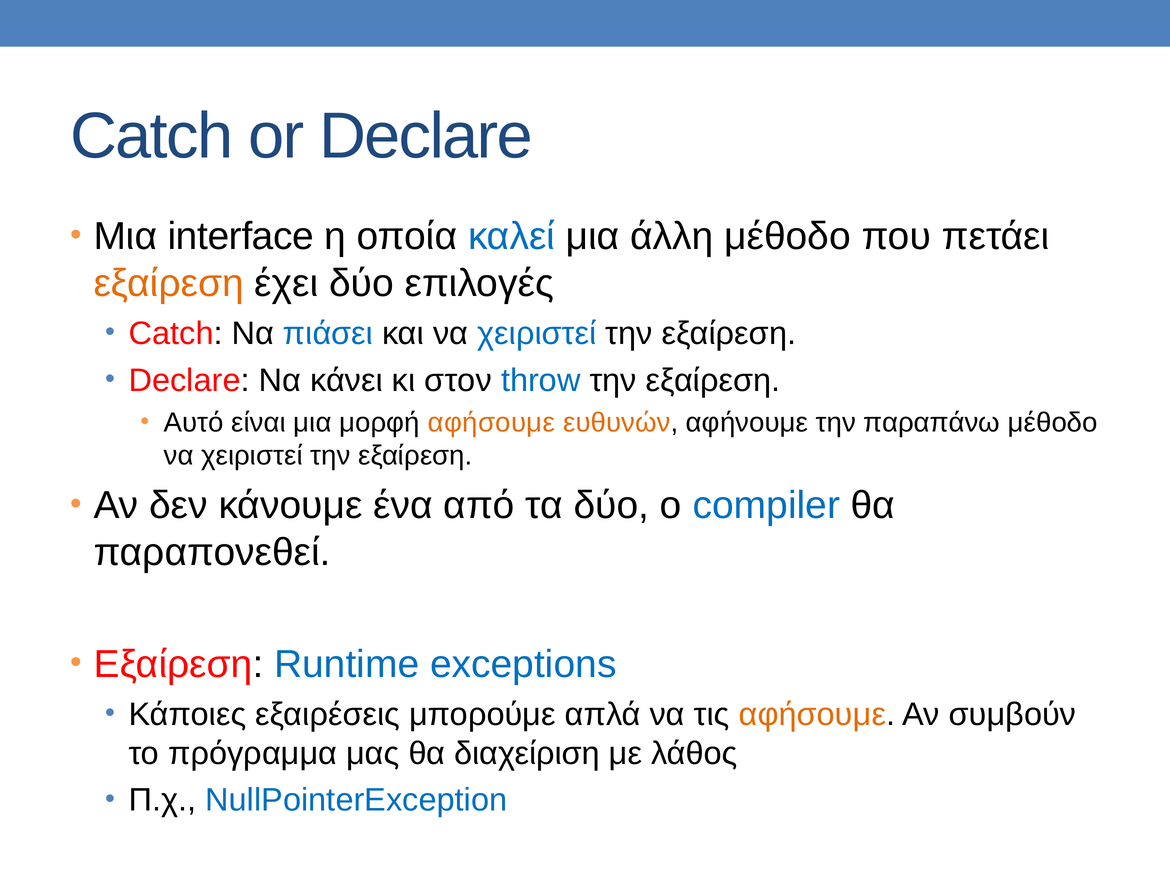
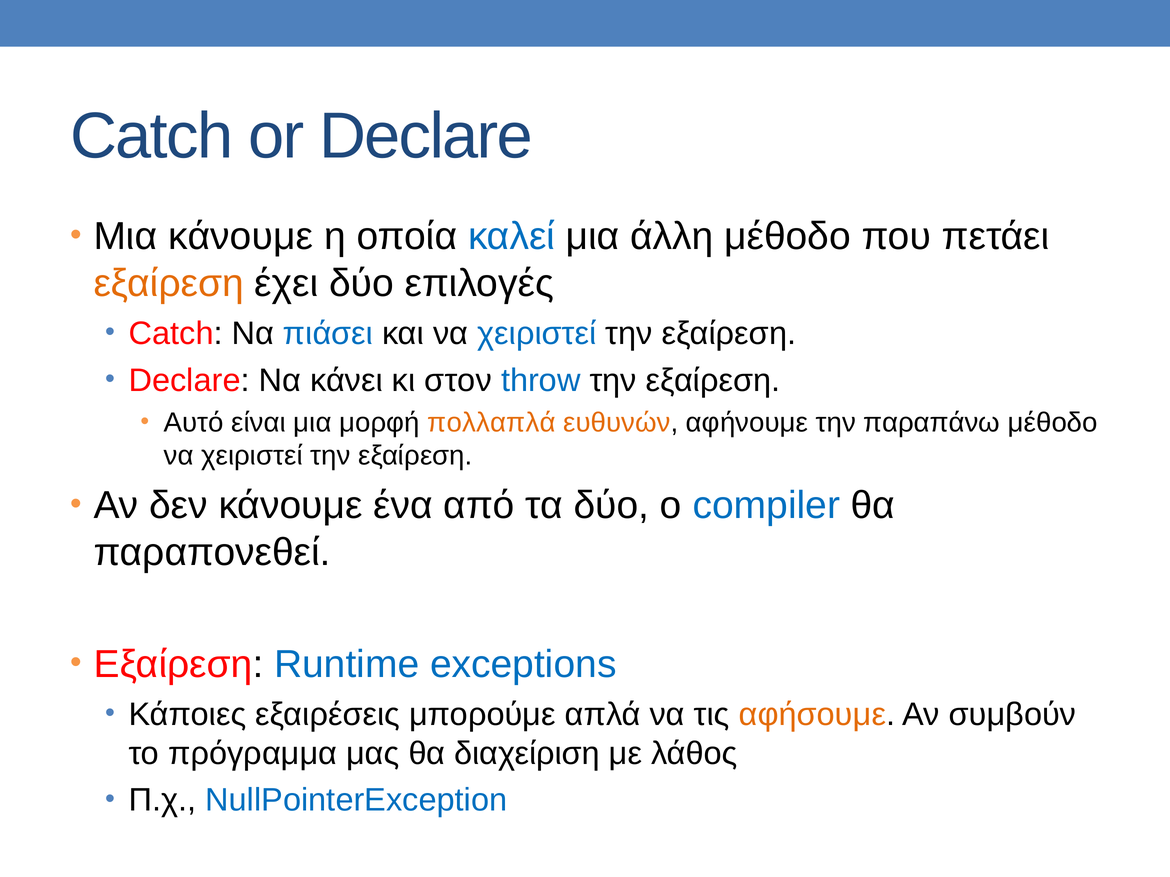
Μια interface: interface -> κάνουμε (241, 237)
μορφή αφήσουμε: αφήσουμε -> πολλαπλά (491, 423)
